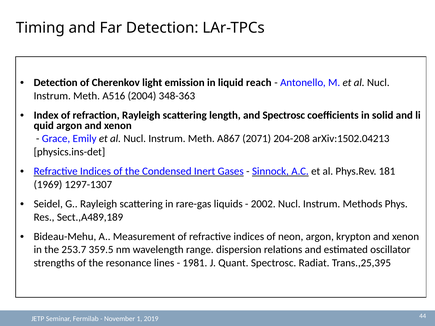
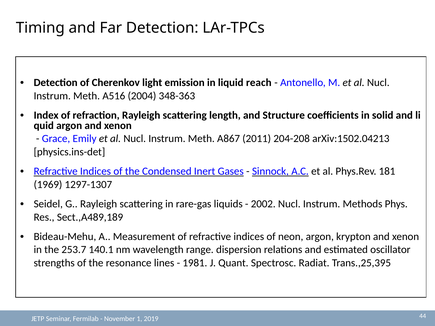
and Spectrosc: Spectrosc -> Structure (284, 115)
2071: 2071 -> 2011 (257, 139)
359.5: 359.5 -> 140.1 (101, 250)
